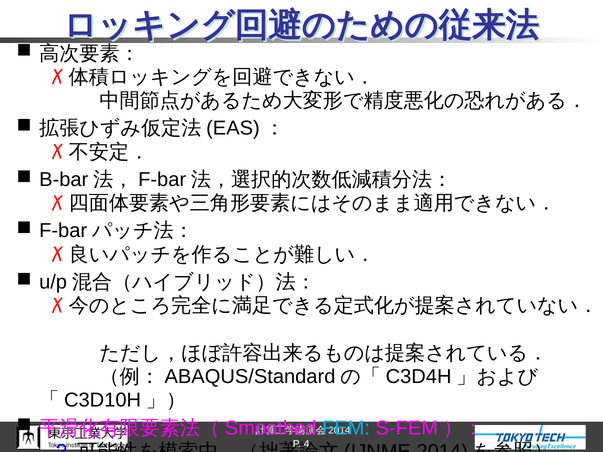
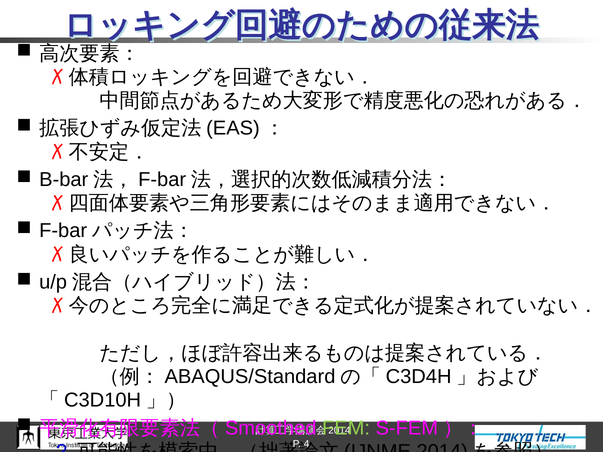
FEM colour: light blue -> light green (346, 428)
